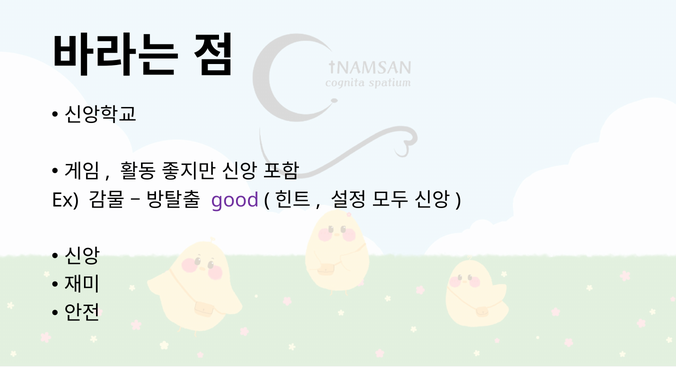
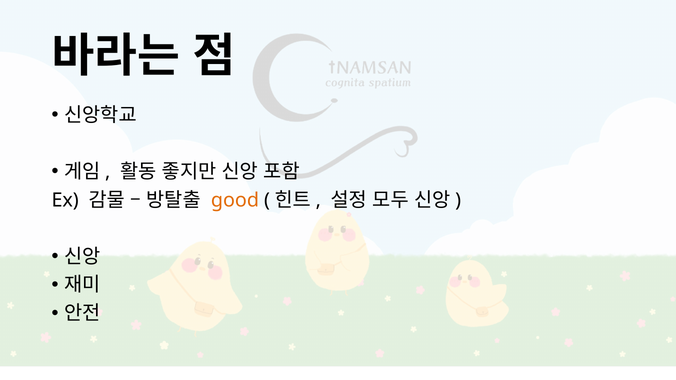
good colour: purple -> orange (235, 200)
